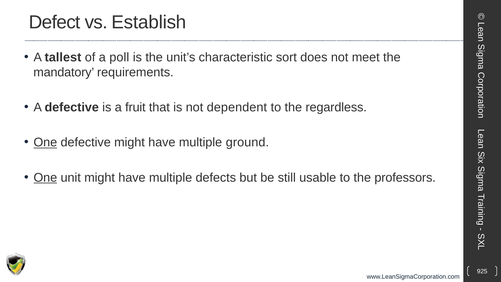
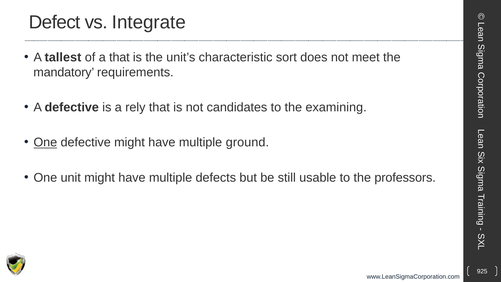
Establish: Establish -> Integrate (149, 22)
a poll: poll -> that (119, 57)
fruit: fruit -> rely (135, 107)
dependent: dependent -> candidates (237, 107)
regardless: regardless -> examining (336, 107)
One underline: present -> none (45, 177)
